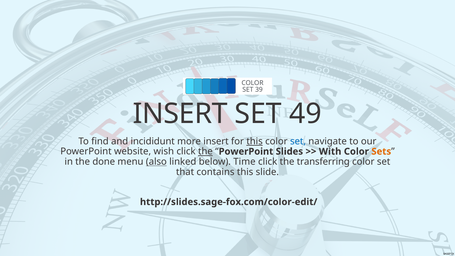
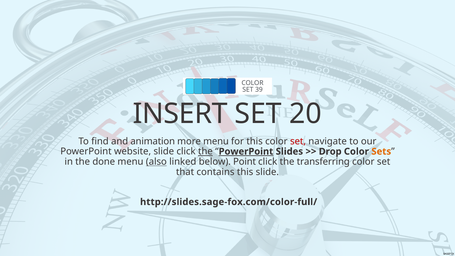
49: 49 -> 20 (305, 114)
incididunt: incididunt -> animation (153, 141)
more insert: insert -> menu (216, 141)
this underline: present -> none (255, 141)
set colour: blue -> red (298, 141)
website wish: wish -> slide (164, 151)
PowerPoint underline: none -> present (246, 151)
With: With -> Drop (330, 151)
Time: Time -> Point (245, 162)
http://slides.sage-fox.com/color-edit/: http://slides.sage-fox.com/color-edit/ -> http://slides.sage-fox.com/color-full/ (229, 202)
